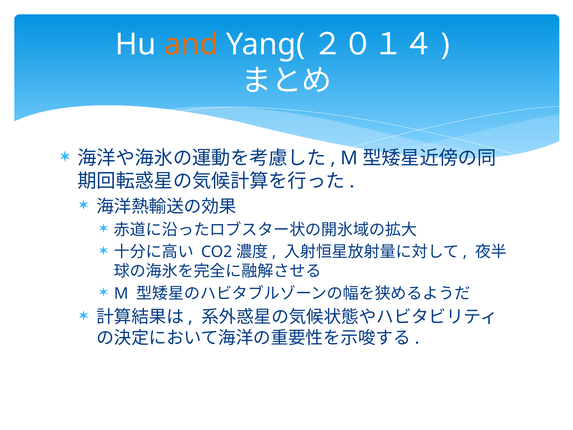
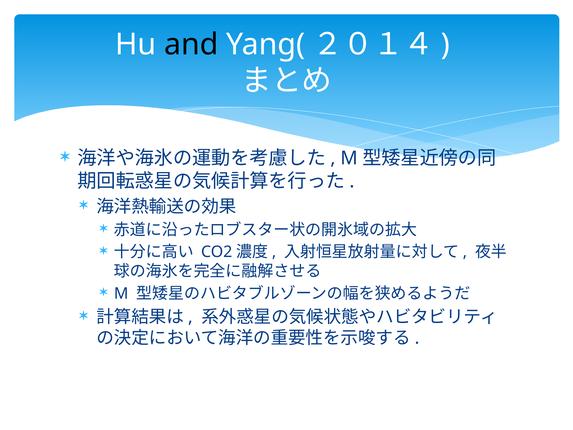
and colour: orange -> black (191, 44)
